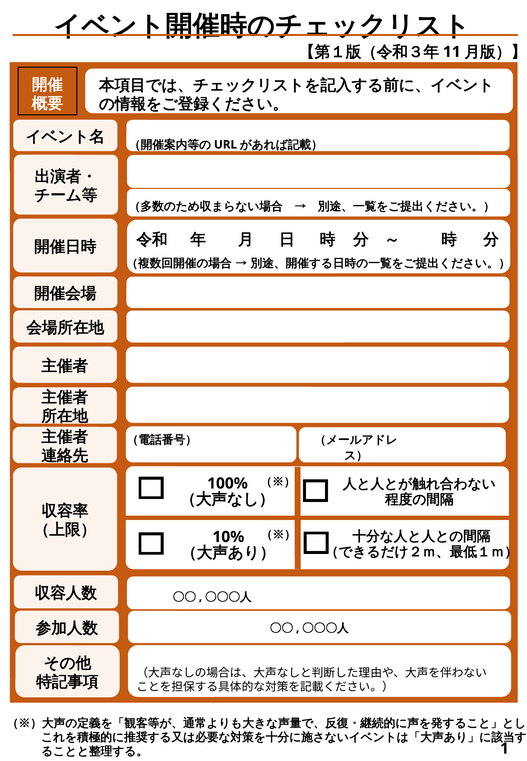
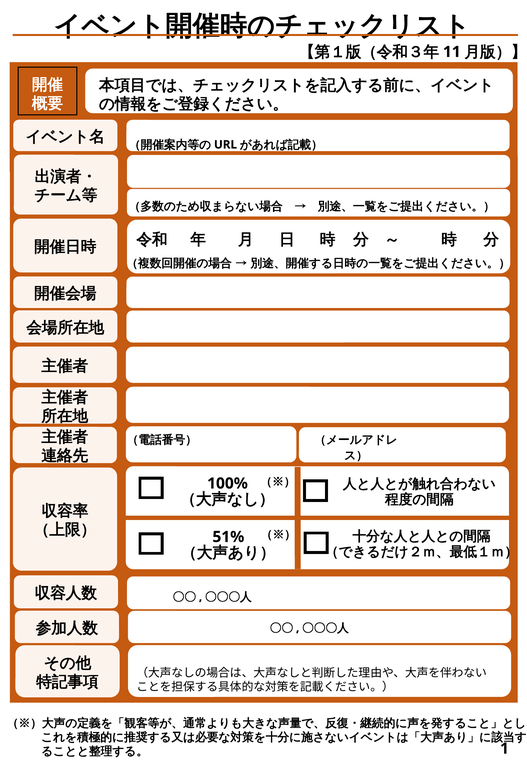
10%: 10% -> 51% (228, 537)
